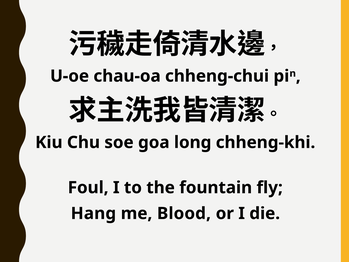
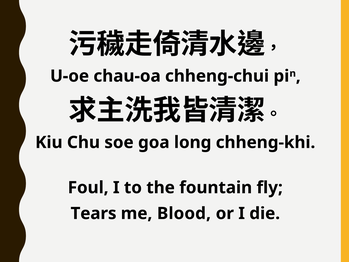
Hang: Hang -> Tears (94, 213)
